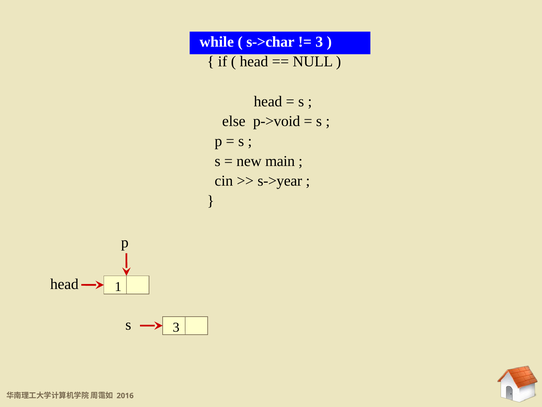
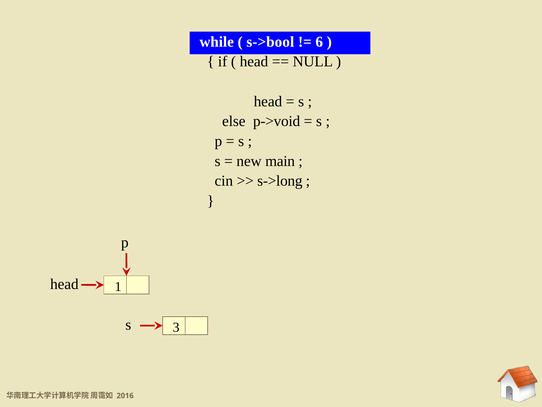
s->char: s->char -> s->bool (270, 42)
3: 3 -> 6 (319, 42)
s->year: s->year -> s->long (280, 181)
